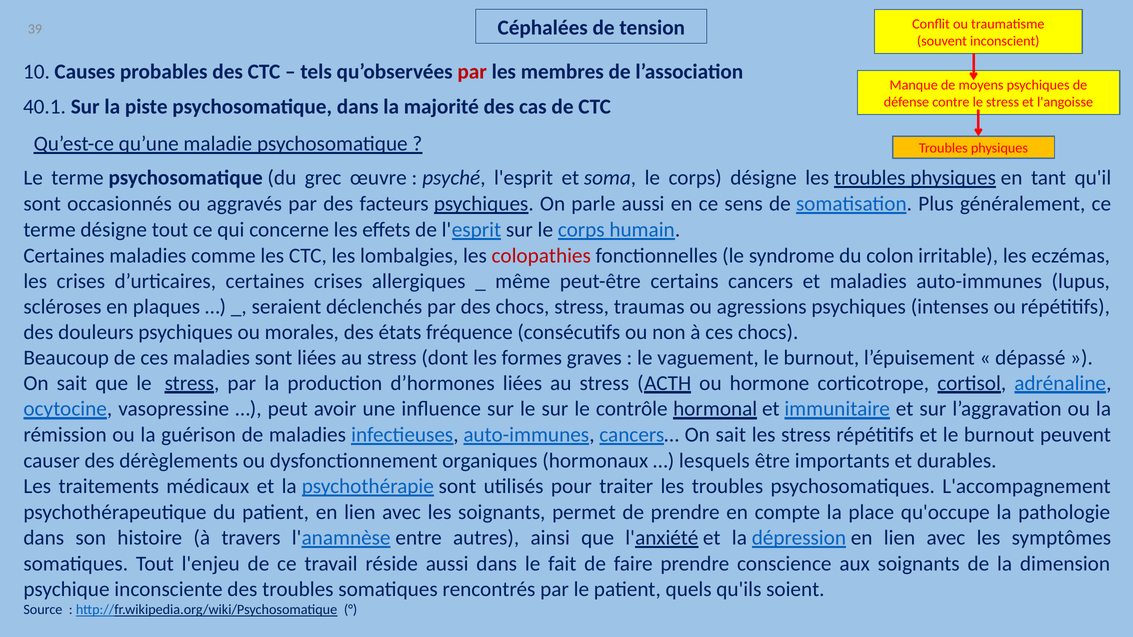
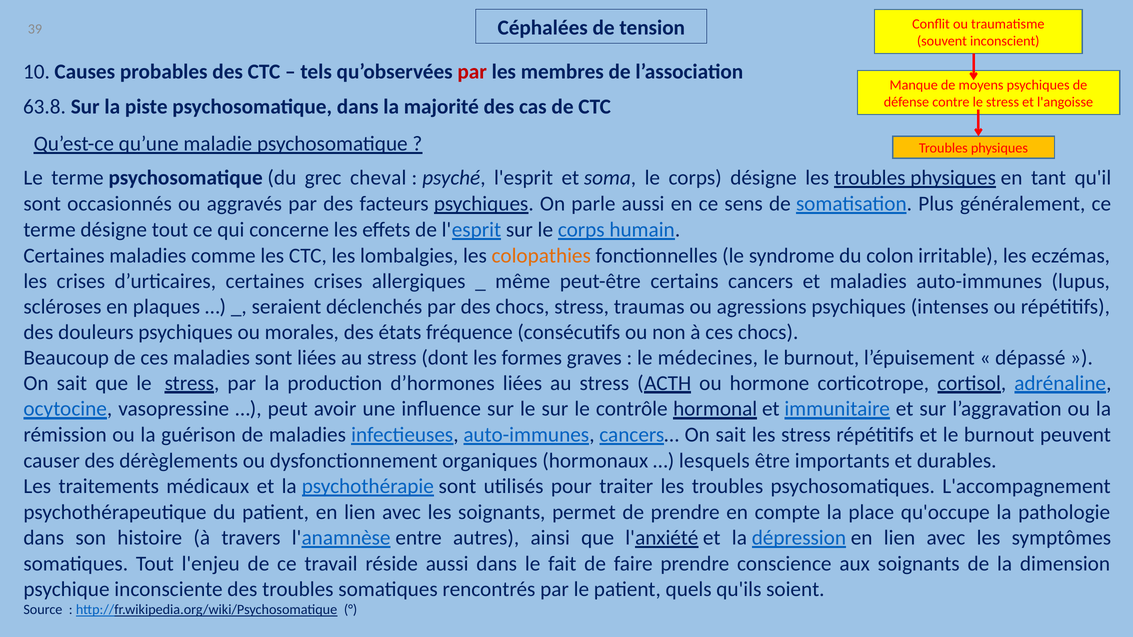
40.1: 40.1 -> 63.8 (44, 107)
œuvre: œuvre -> cheval (378, 178)
colopathies colour: red -> orange (541, 256)
vaguement: vaguement -> médecines (708, 358)
